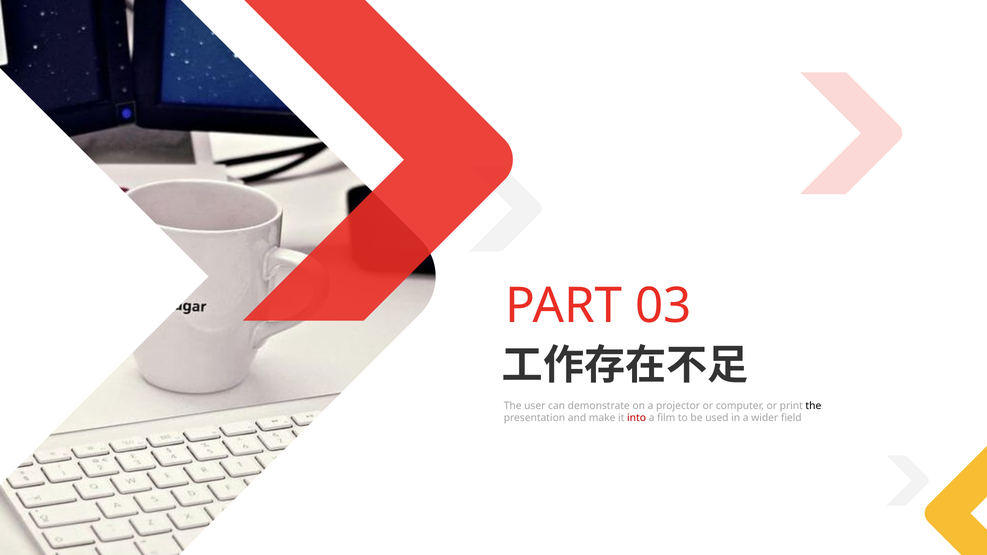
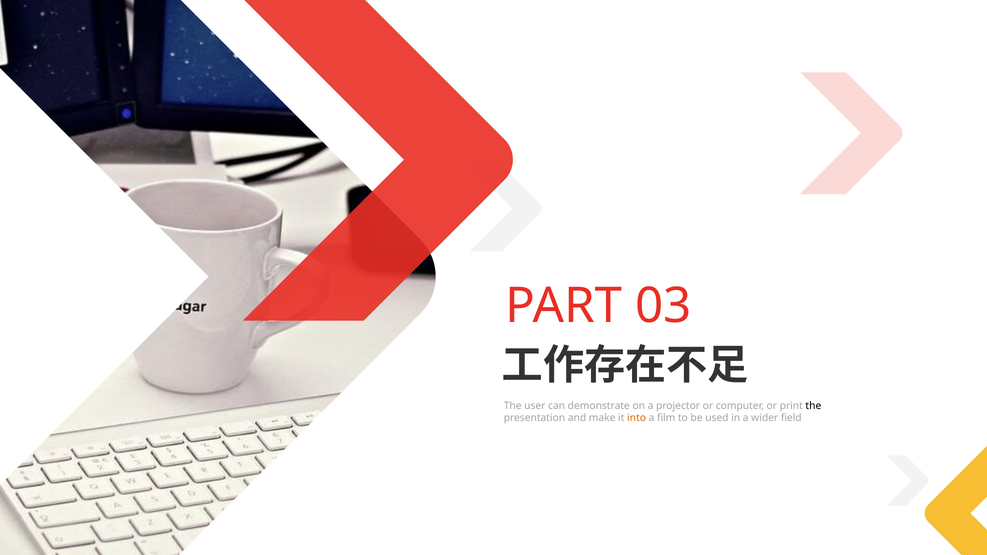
into colour: red -> orange (637, 418)
